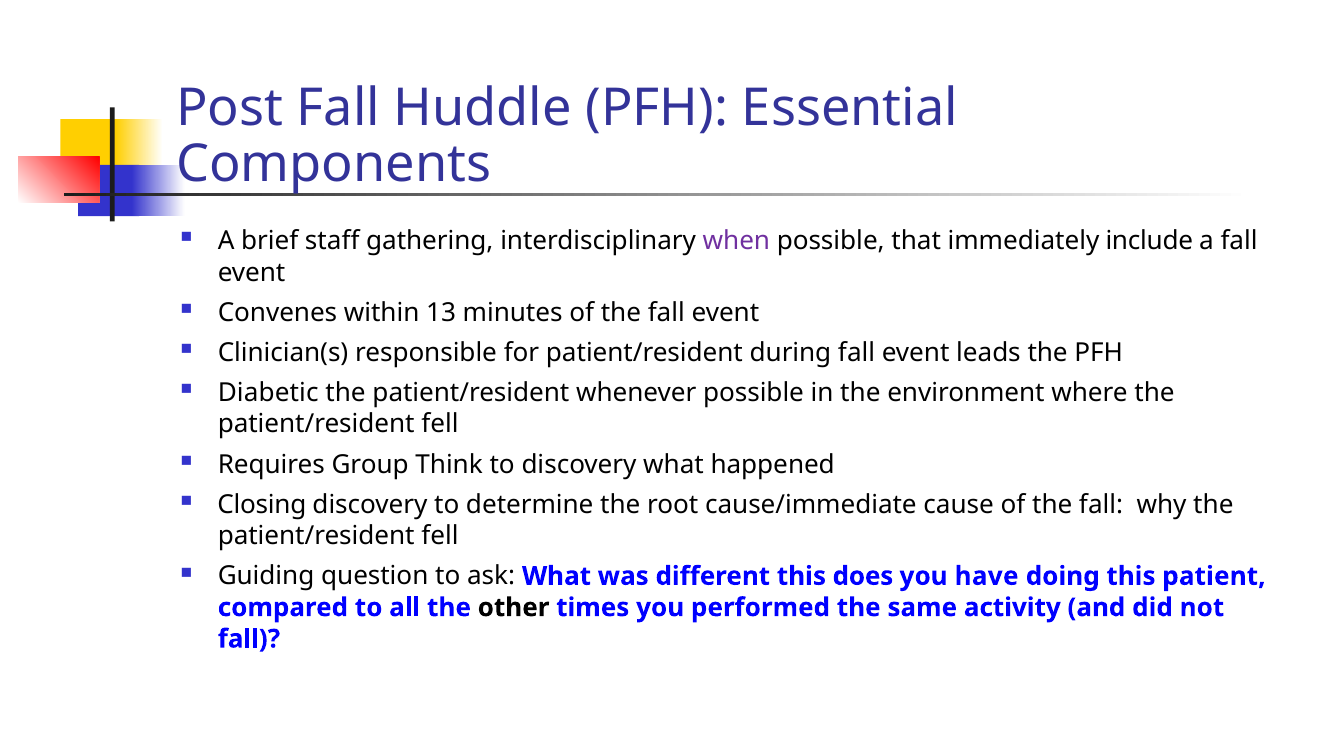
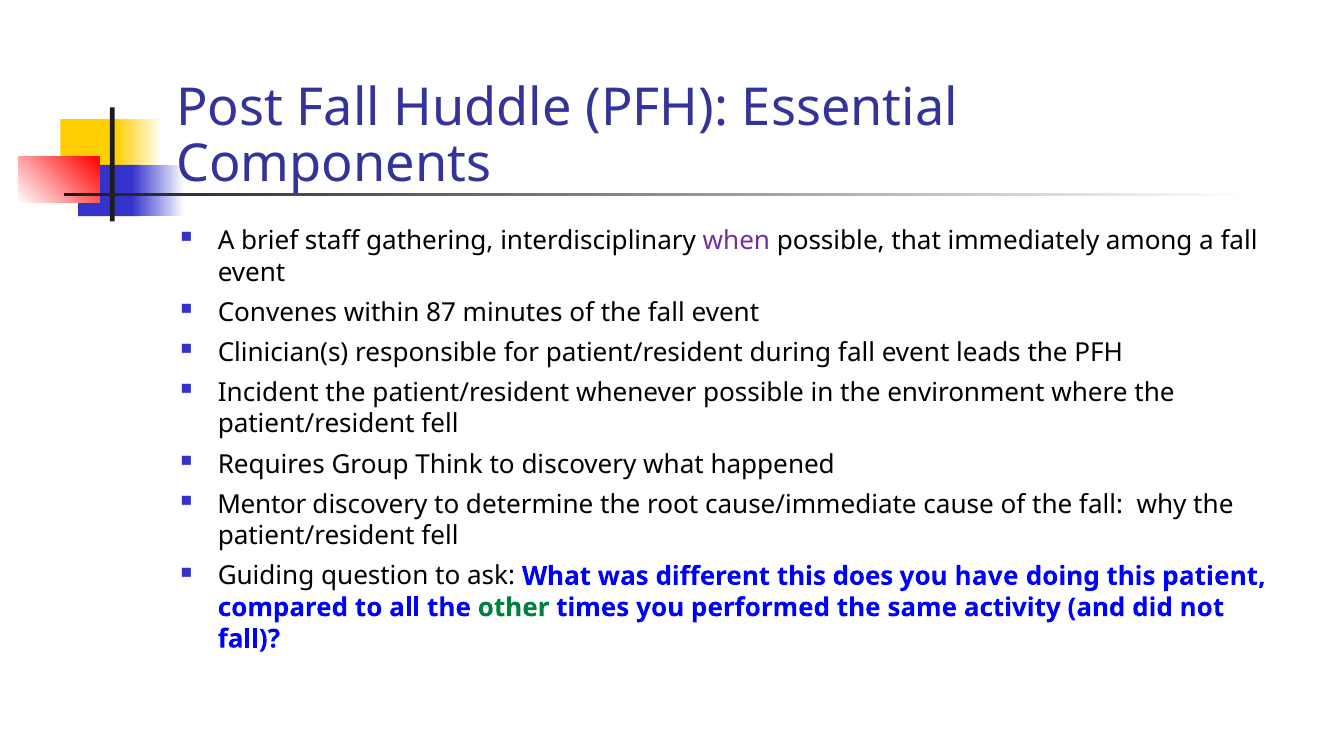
include: include -> among (1149, 241)
13: 13 -> 87 (441, 312)
Diabetic: Diabetic -> Incident (268, 393)
Closing: Closing -> Mentor (262, 504)
other colour: black -> green (514, 607)
